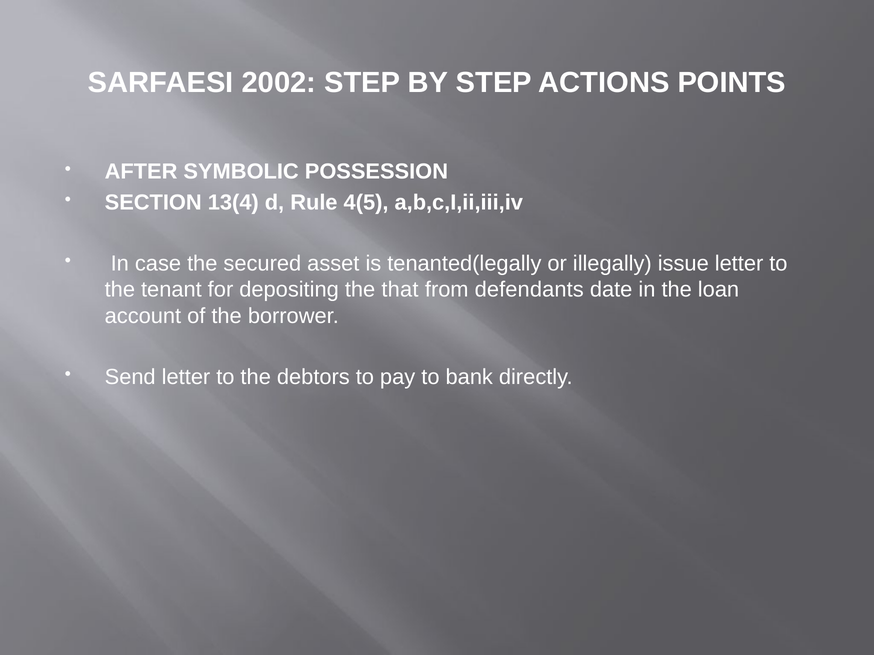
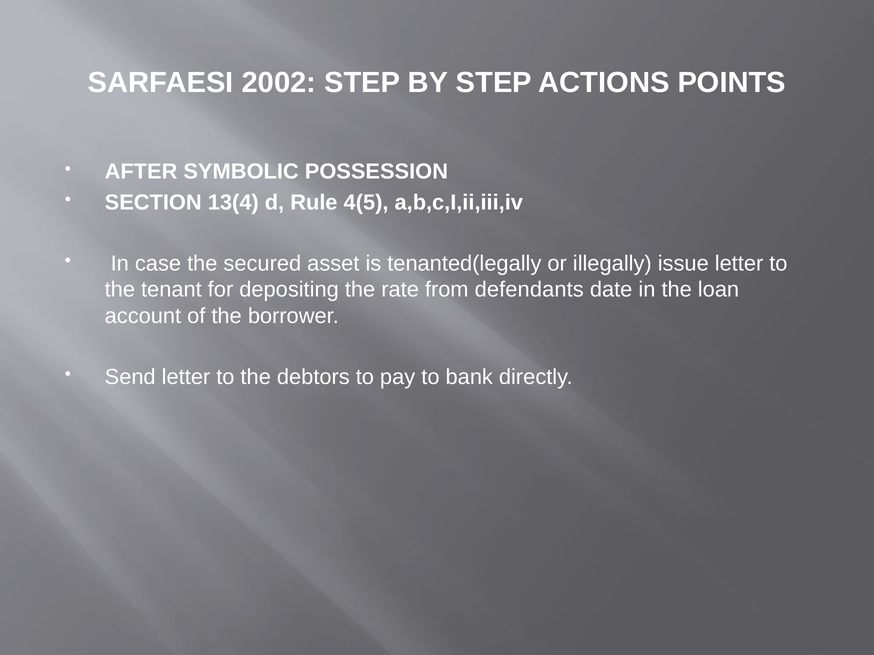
that: that -> rate (400, 290)
